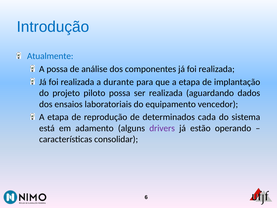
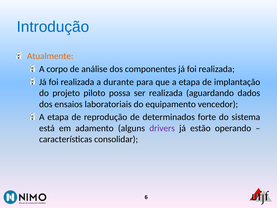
Atualmente colour: blue -> orange (50, 56)
A possa: possa -> corpo (57, 69)
cada: cada -> forte (207, 117)
